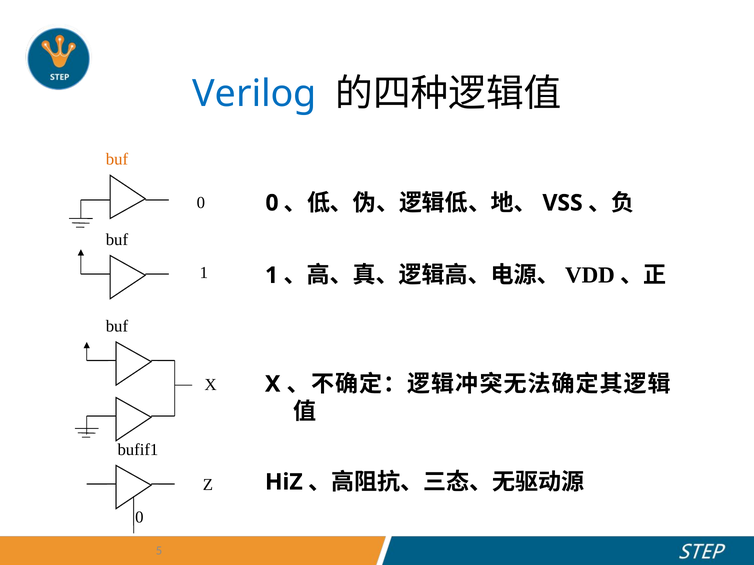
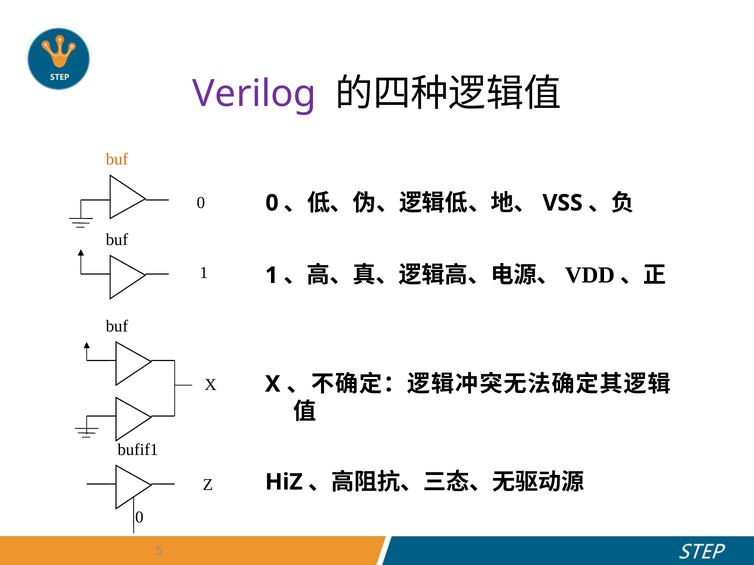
Verilog colour: blue -> purple (255, 94)
